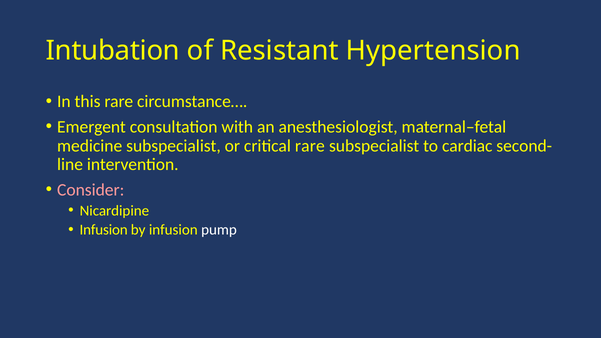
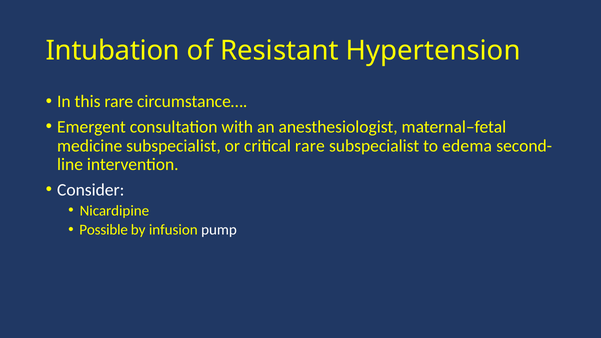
cardiac: cardiac -> edema (467, 146)
Consider colour: pink -> white (91, 190)
Infusion: Infusion -> Possible (104, 230)
